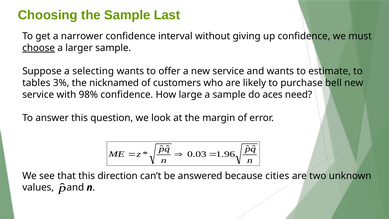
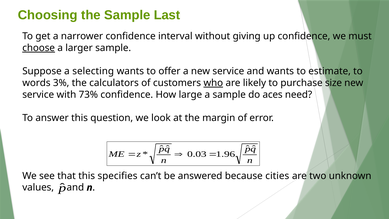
tables: tables -> words (36, 83)
nicknamed: nicknamed -> calculators (114, 83)
who underline: none -> present (213, 83)
bell: bell -> size (333, 83)
98%: 98% -> 73% (88, 95)
direction: direction -> specifies (117, 176)
